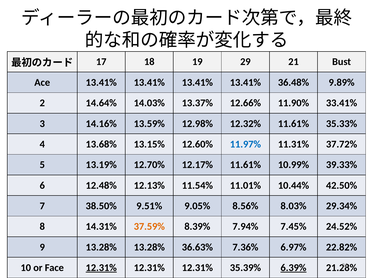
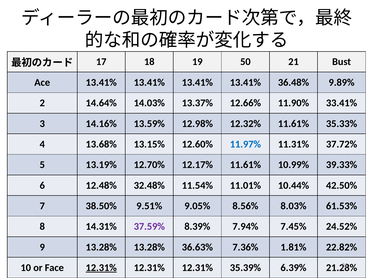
29: 29 -> 50 (245, 62)
12.13%: 12.13% -> 32.48% (149, 185)
29.34%: 29.34% -> 61.53% (342, 206)
37.59% colour: orange -> purple (149, 226)
6.97%: 6.97% -> 1.81% (293, 247)
6.39% underline: present -> none (293, 267)
